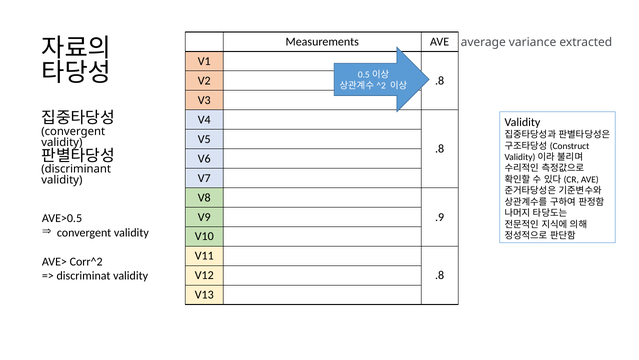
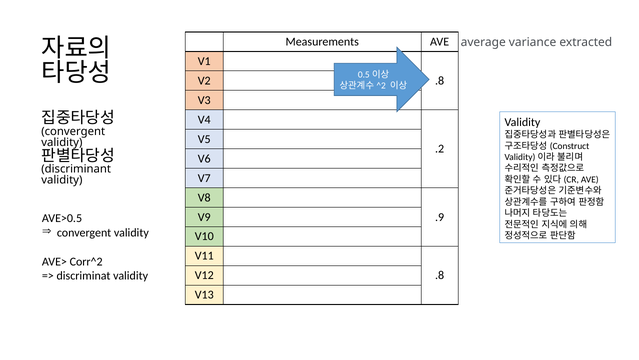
.8: .8 -> .2 (440, 149)
